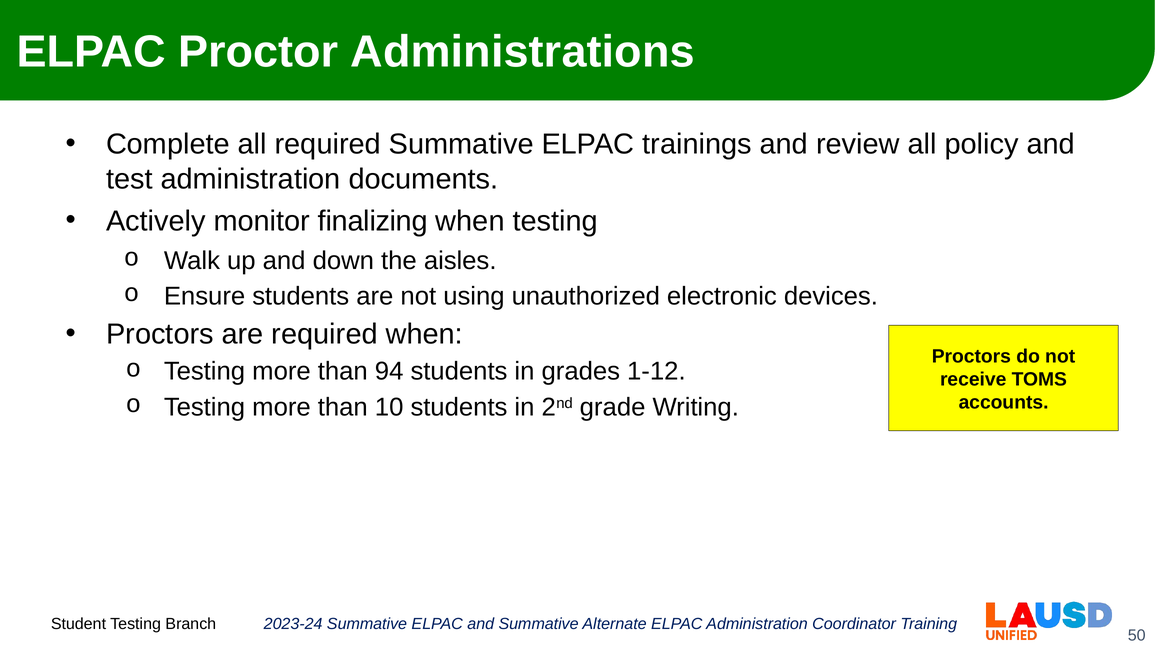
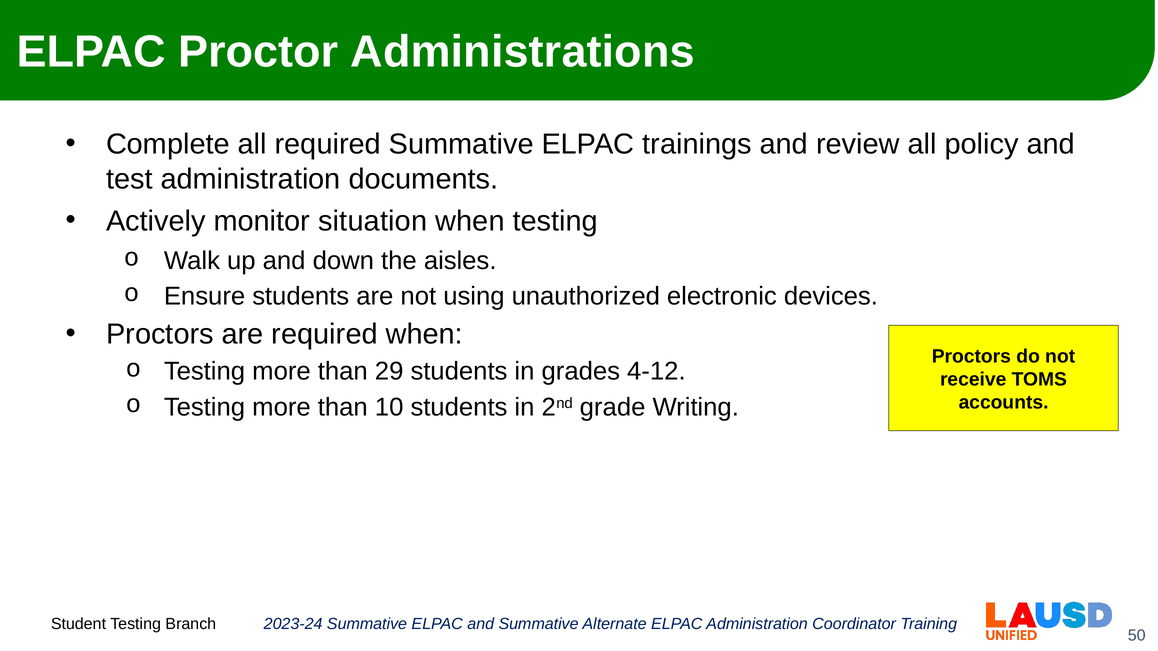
finalizing: finalizing -> situation (373, 221)
94: 94 -> 29 (389, 372)
1-12: 1-12 -> 4-12 (656, 372)
